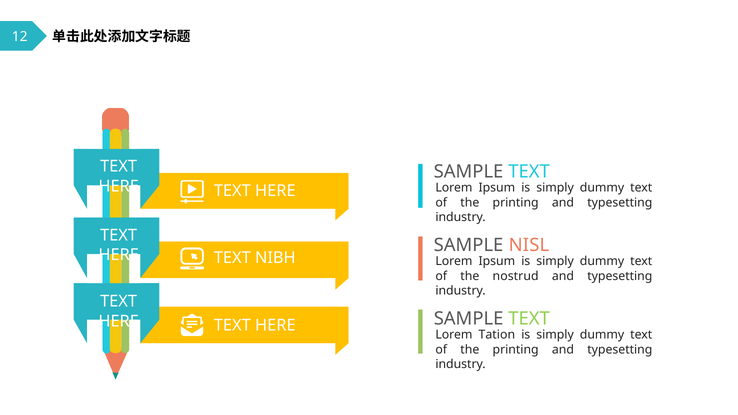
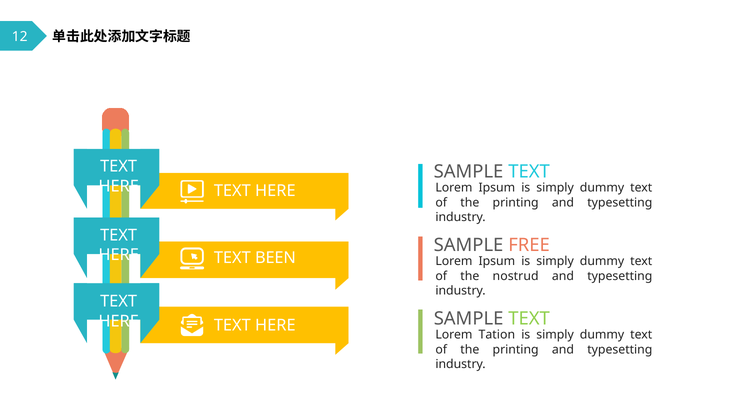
NISL: NISL -> FREE (529, 245)
NIBH: NIBH -> BEEN (275, 258)
